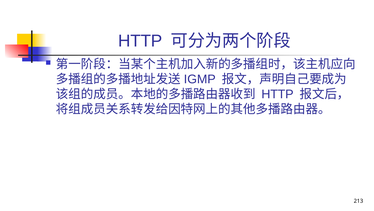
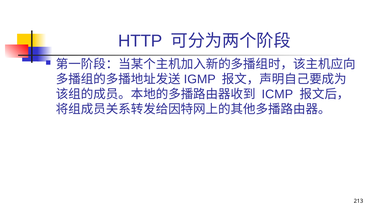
HTTP: HTTP -> ICMP (277, 94)
